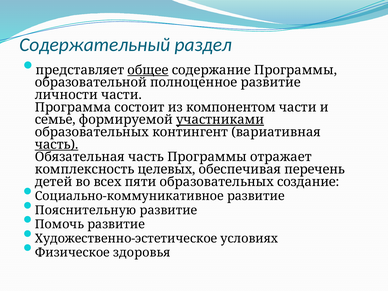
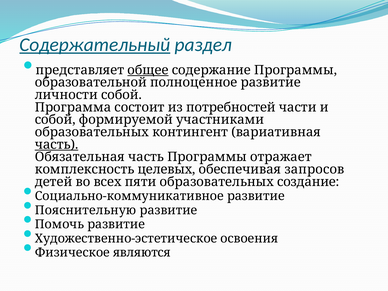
Содержательный underline: none -> present (95, 45)
личности части: части -> собой (121, 95)
компонентом: компонентом -> потребностей (231, 107)
семье: семье -> собой (55, 120)
участниками underline: present -> none (220, 120)
перечень: перечень -> запросов (314, 169)
условиях: условиях -> освоения (249, 238)
здоровья: здоровья -> являются (142, 253)
